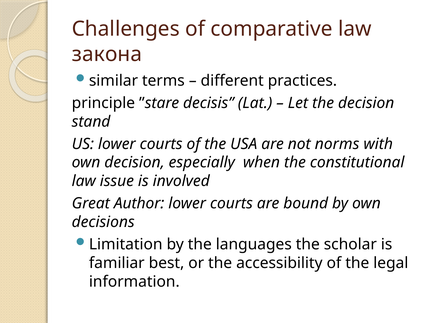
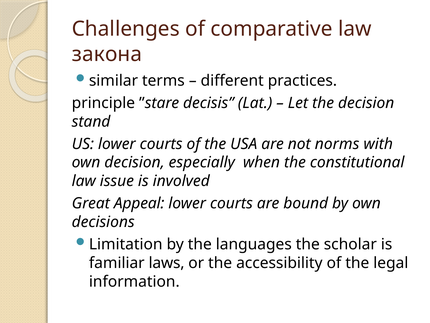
Author: Author -> Appeal (139, 203)
best: best -> laws (167, 263)
